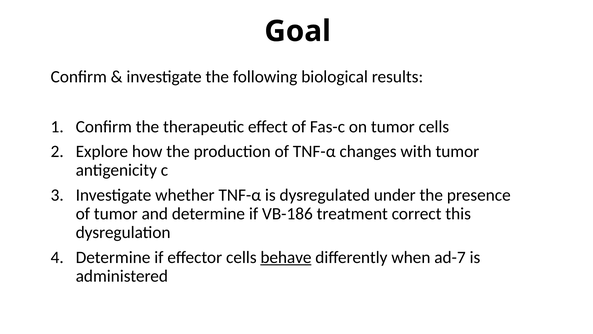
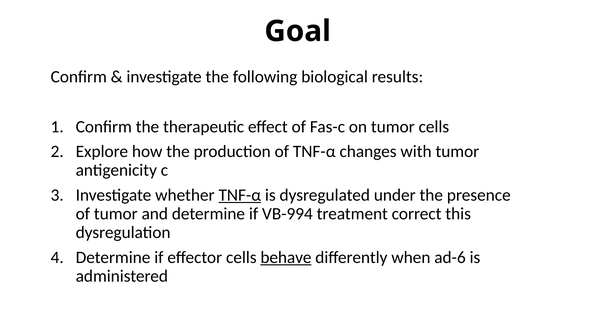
TNF-α underline: none -> present (240, 195)
VB-186: VB-186 -> VB-994 (287, 214)
ad-7: ad-7 -> ad-6 (450, 257)
